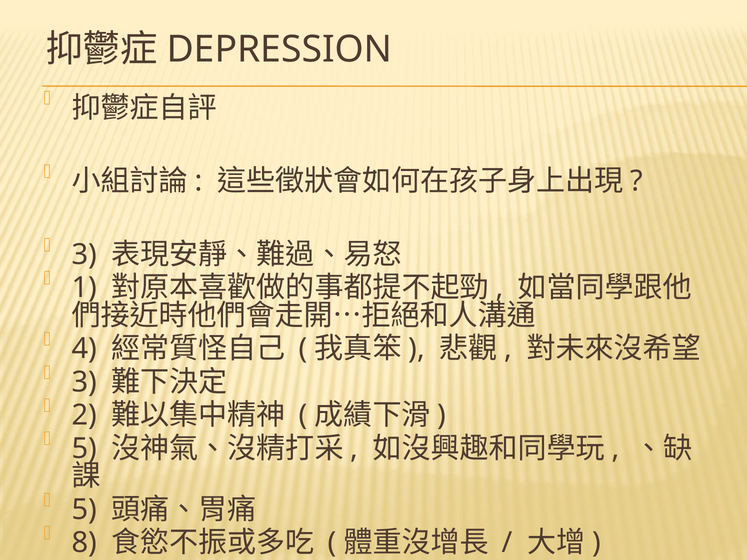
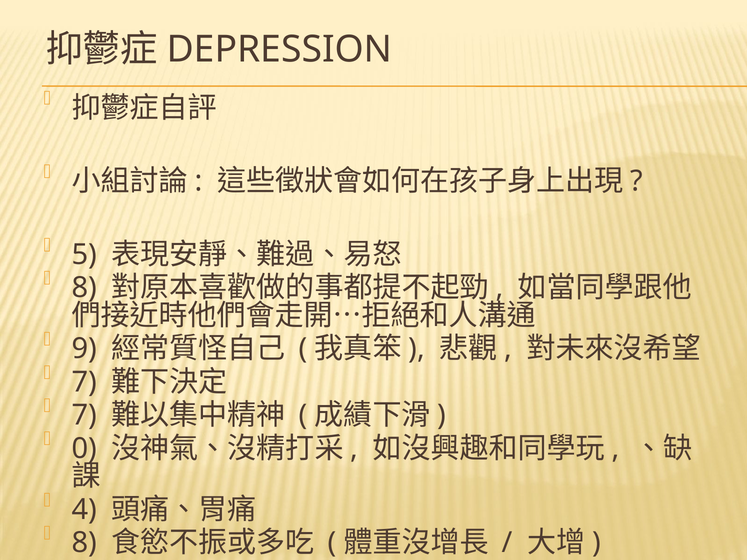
3: 3 -> 5 (84, 255)
1: 1 -> 8 (84, 288)
4: 4 -> 9 (84, 349)
3: 3 -> 7 (84, 382)
2: 2 -> 7 (84, 415)
5: 5 -> 0 (84, 449)
5: 5 -> 4 (84, 510)
